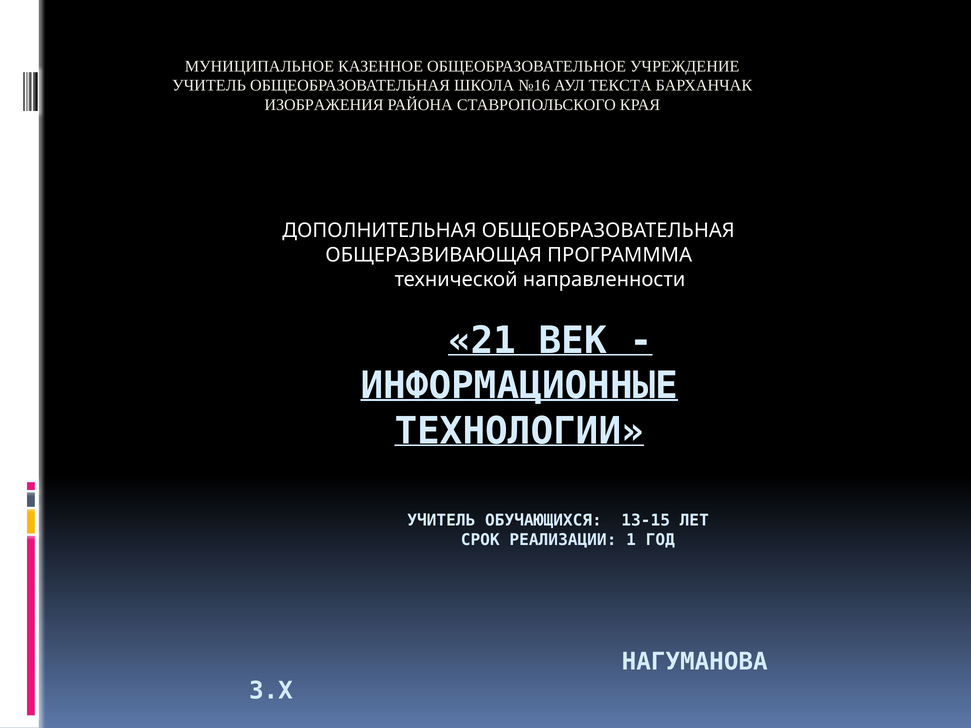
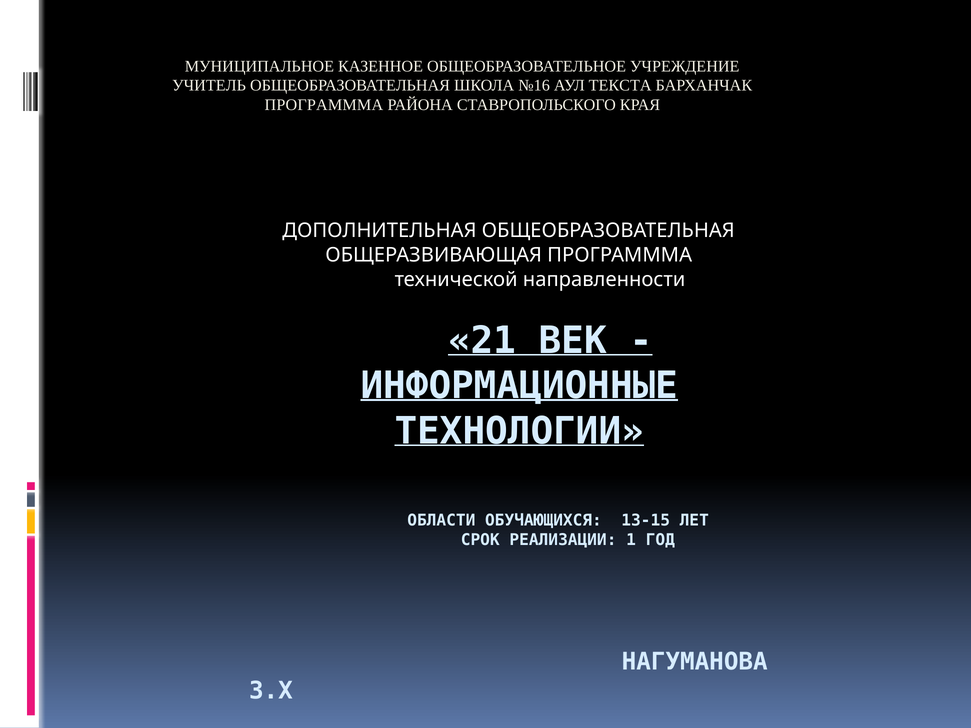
ИЗОБРАЖЕНИЯ: ИЗОБРАЖЕНИЯ -> ПРОГРАМММА (324, 105)
УЧИТЕЛЬ: УЧИТЕЛЬ -> ОБЛАСТИ (441, 520)
